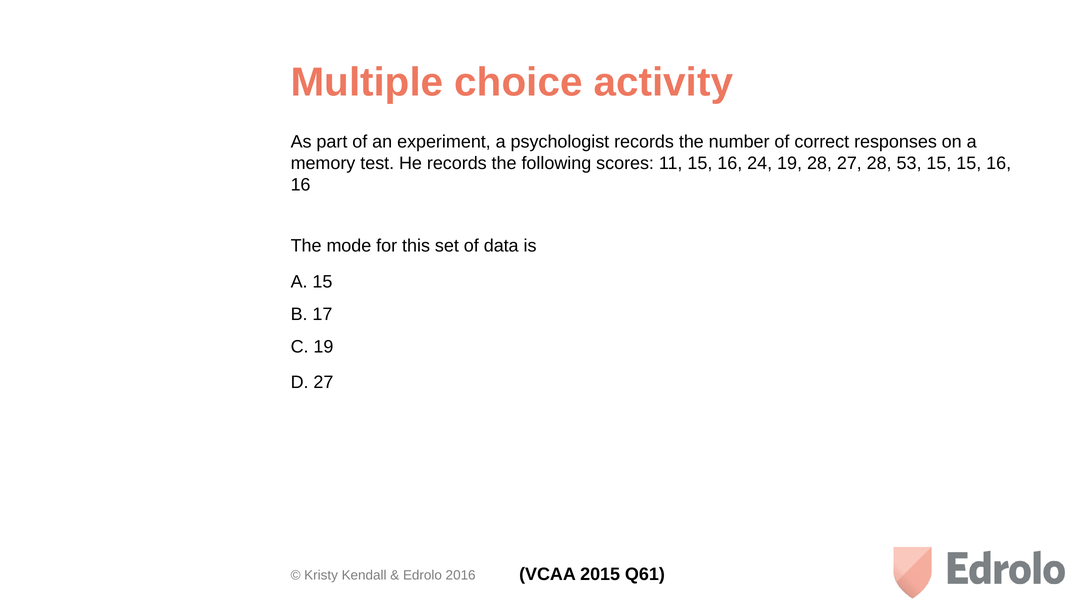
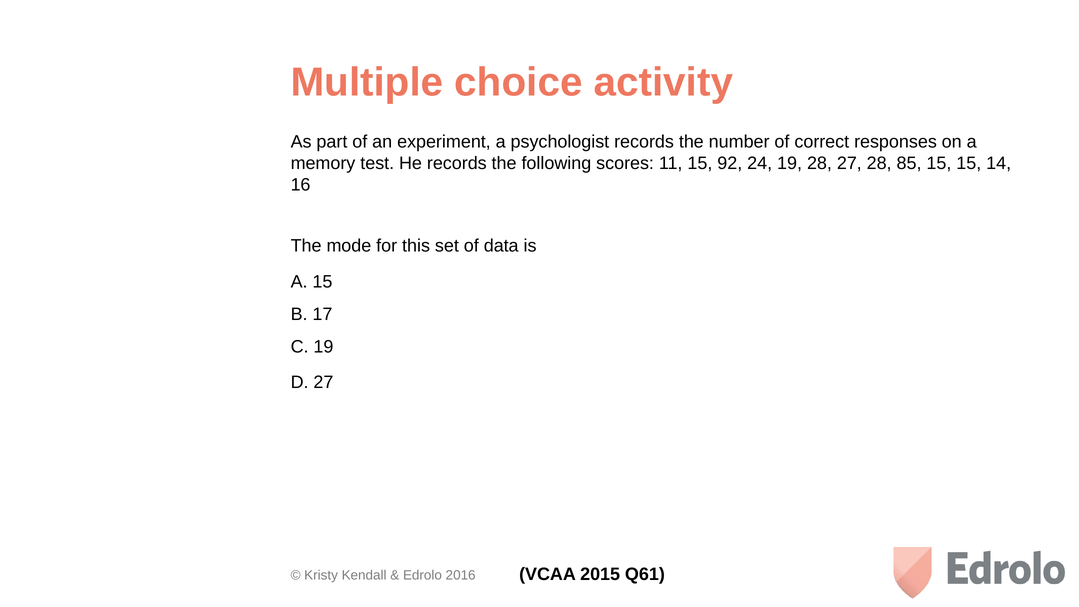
11 15 16: 16 -> 92 (730, 163)
53: 53 -> 85 (909, 163)
15 15 16: 16 -> 14 (999, 163)
